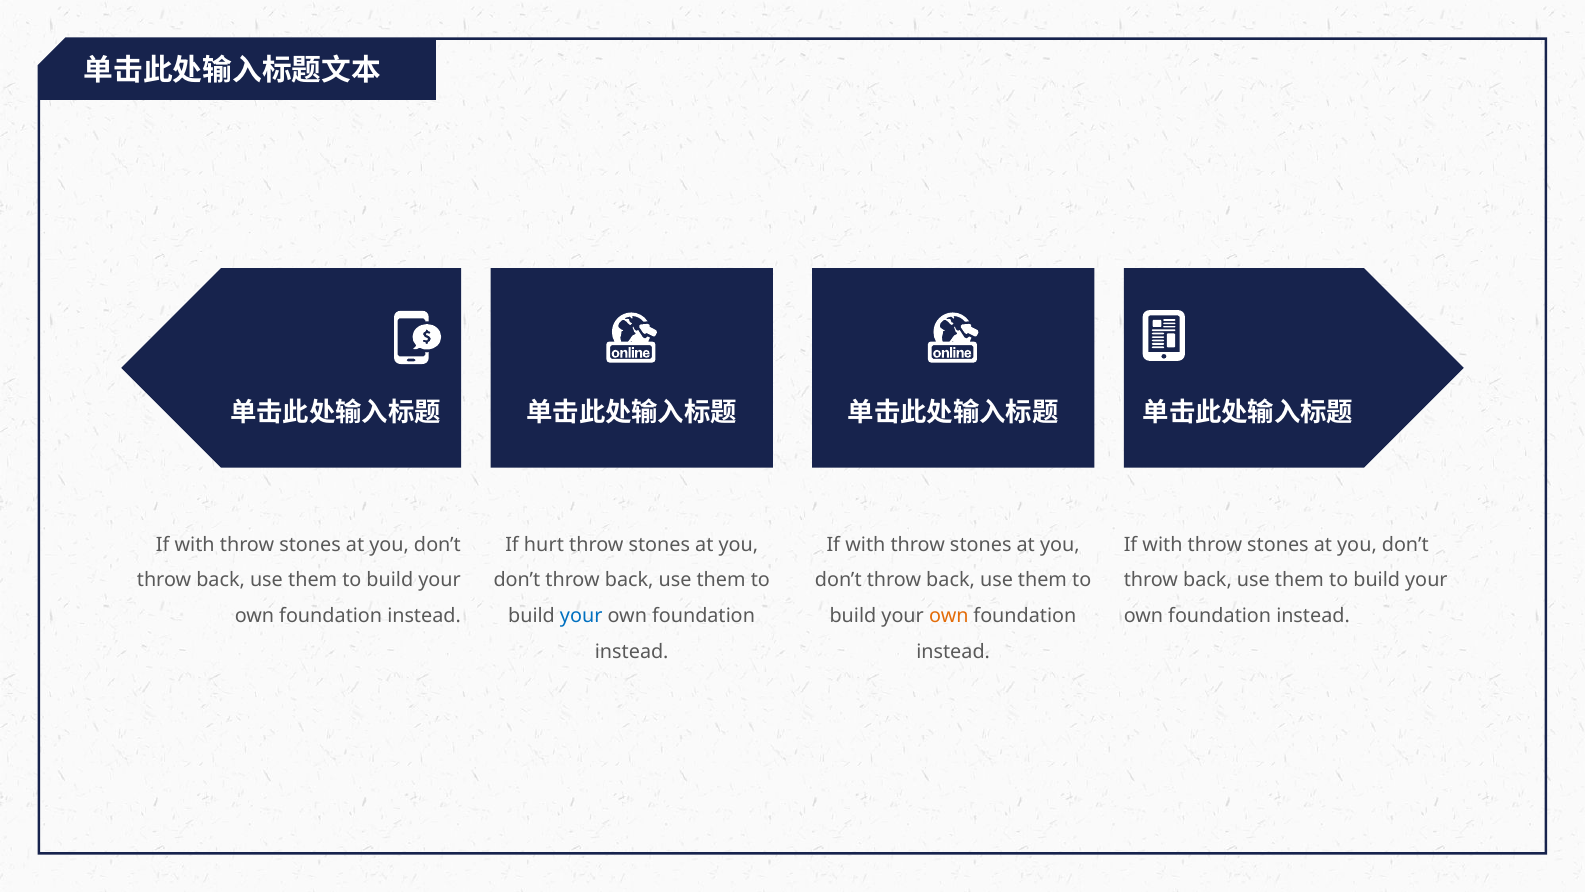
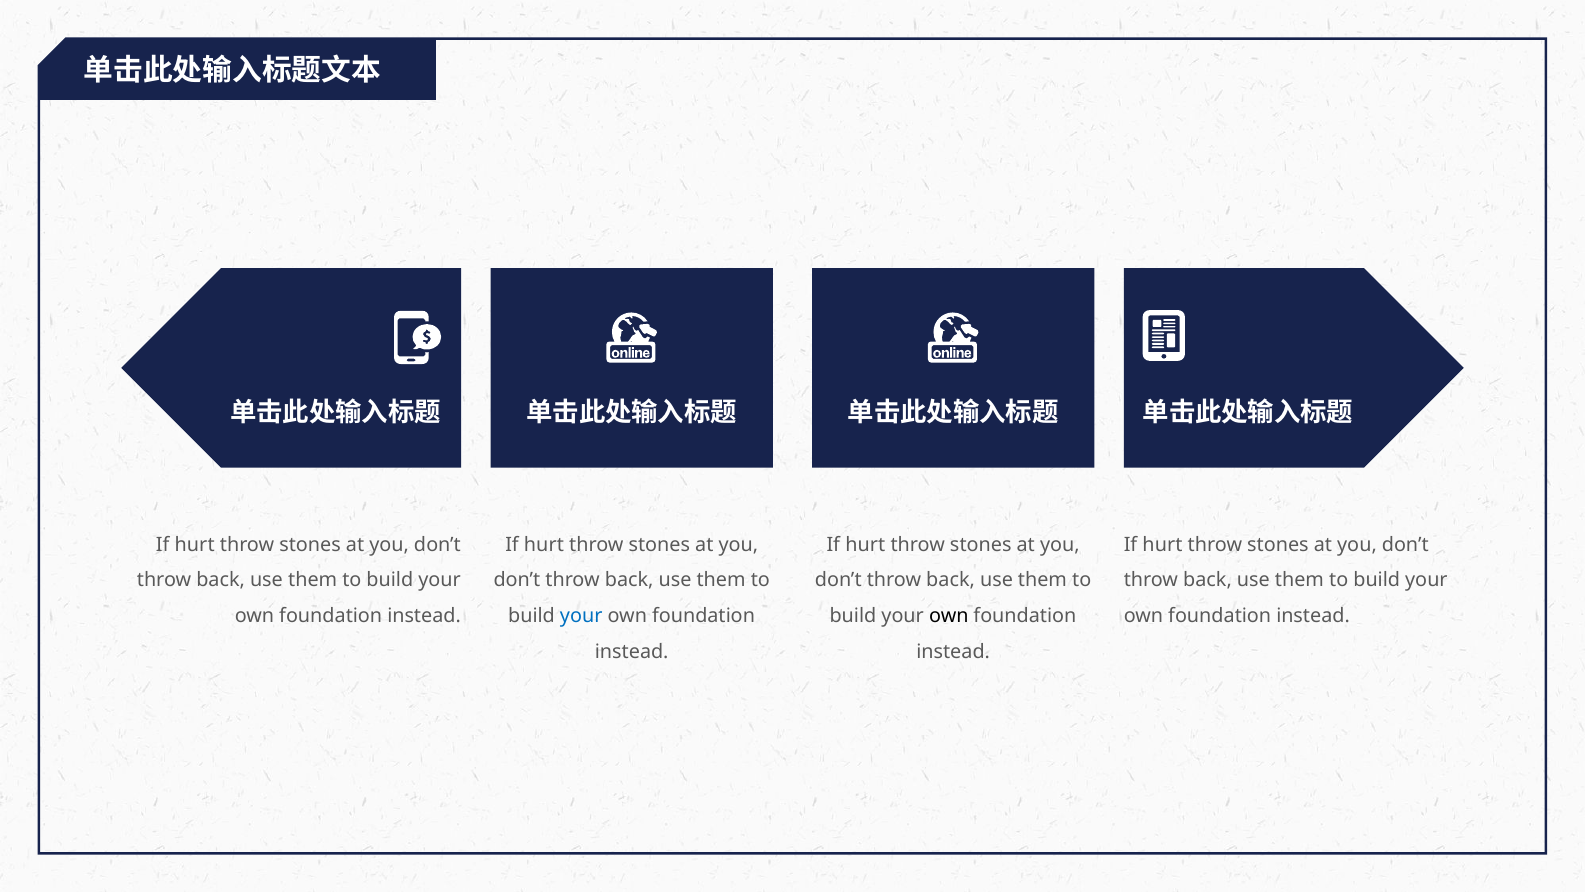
with: with -> hurt (195, 544)
with: with -> hurt (865, 544)
with: with -> hurt (1162, 544)
own colour: orange -> black (949, 616)
